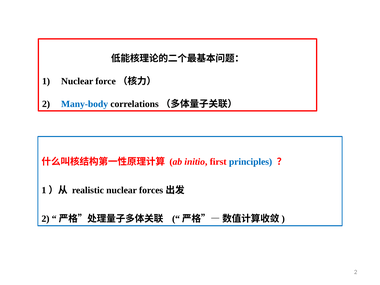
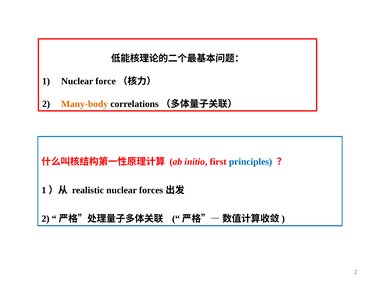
Many-body colour: blue -> orange (85, 104)
